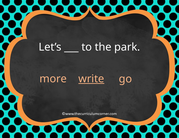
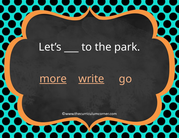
more underline: none -> present (53, 79)
